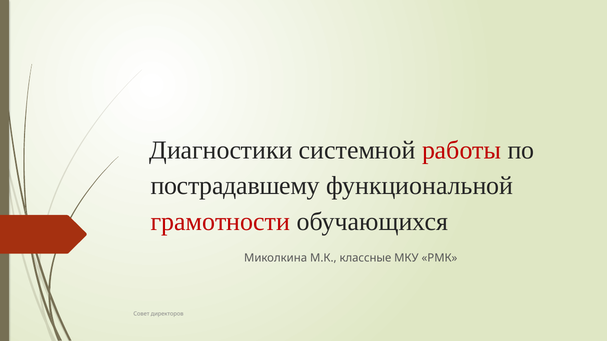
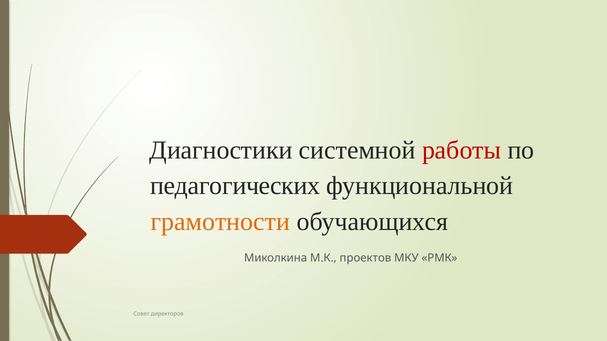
пострадавшему: пострадавшему -> педагогических (235, 186)
грамотности colour: red -> orange (220, 222)
классные: классные -> проектов (365, 258)
